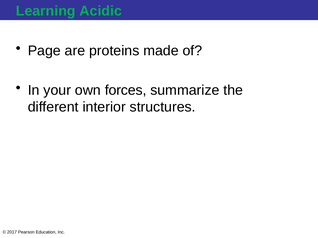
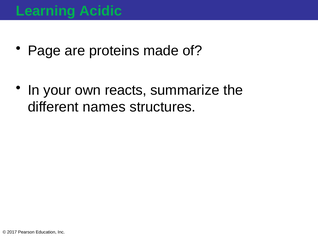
forces: forces -> reacts (126, 90)
interior: interior -> names (104, 107)
